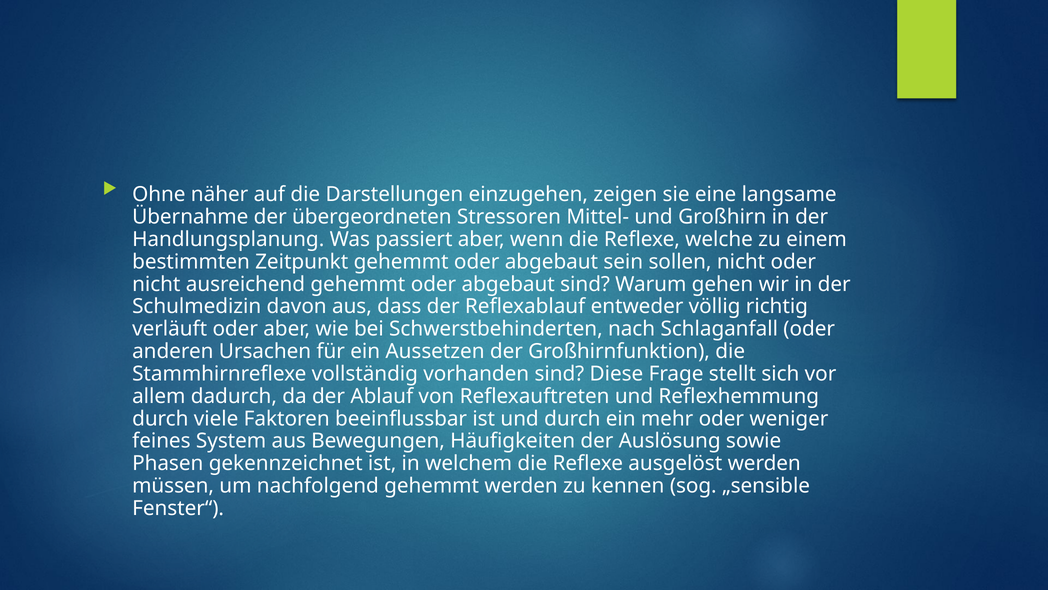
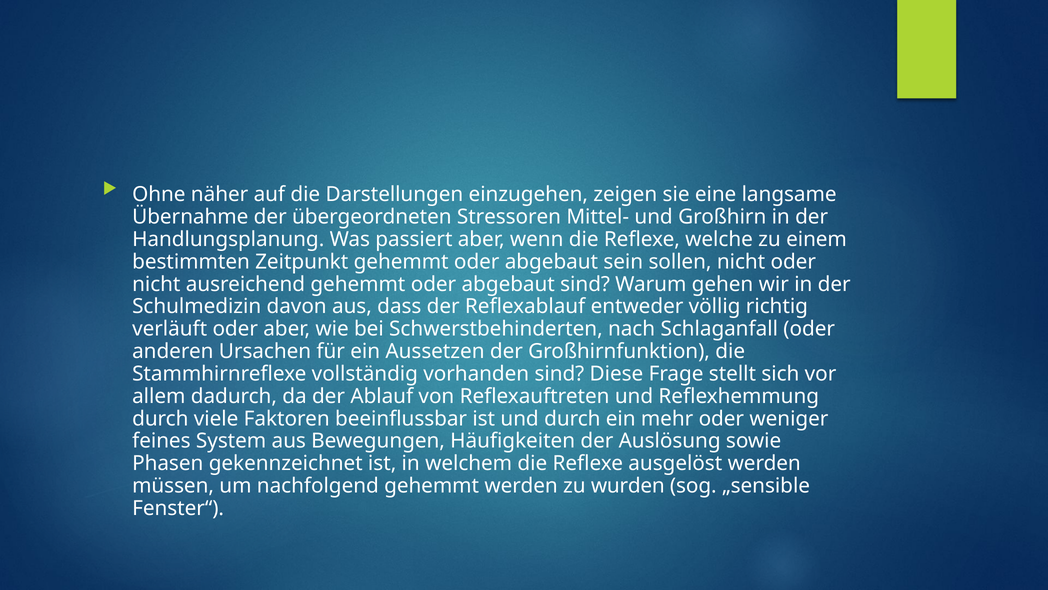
kennen: kennen -> wurden (628, 486)
